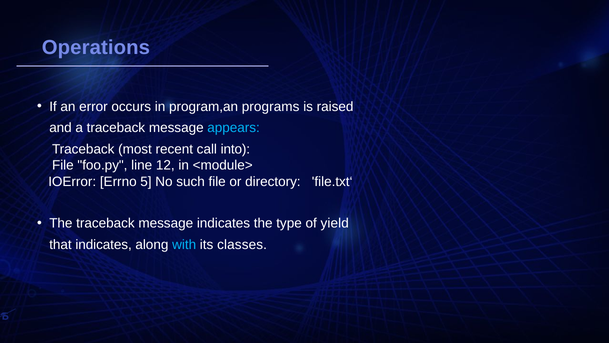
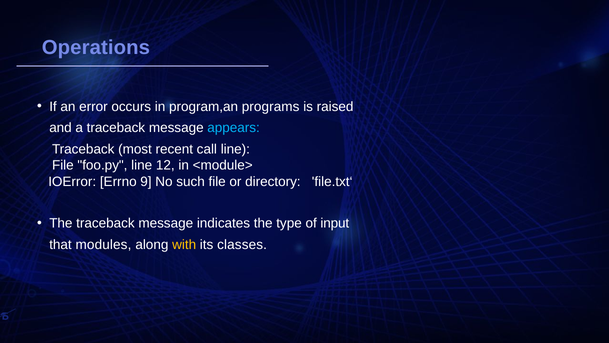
call into: into -> line (235, 149)
Errno 5: 5 -> 9 (146, 182)
yield: yield -> input (335, 223)
that indicates: indicates -> modules (103, 244)
with colour: light blue -> yellow (184, 244)
